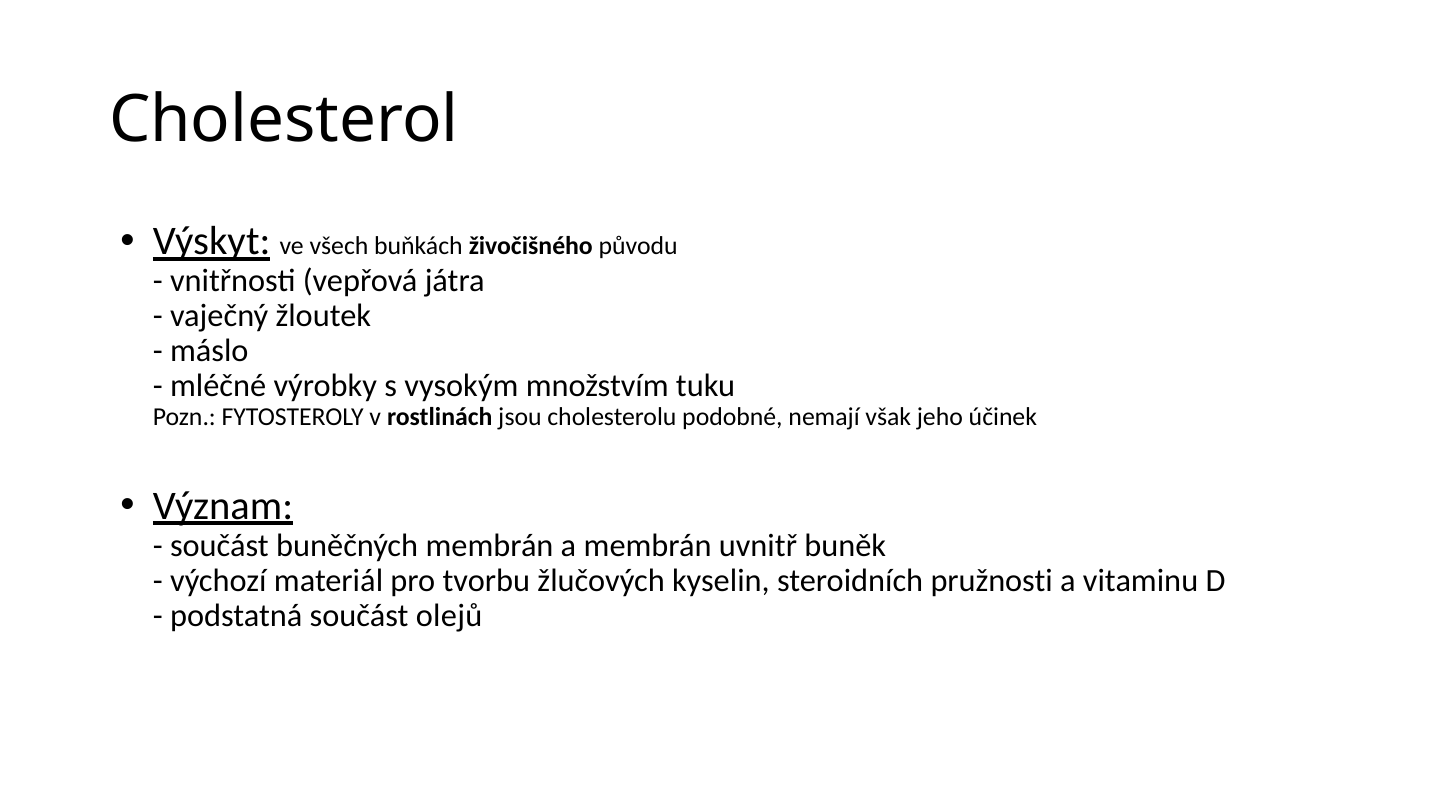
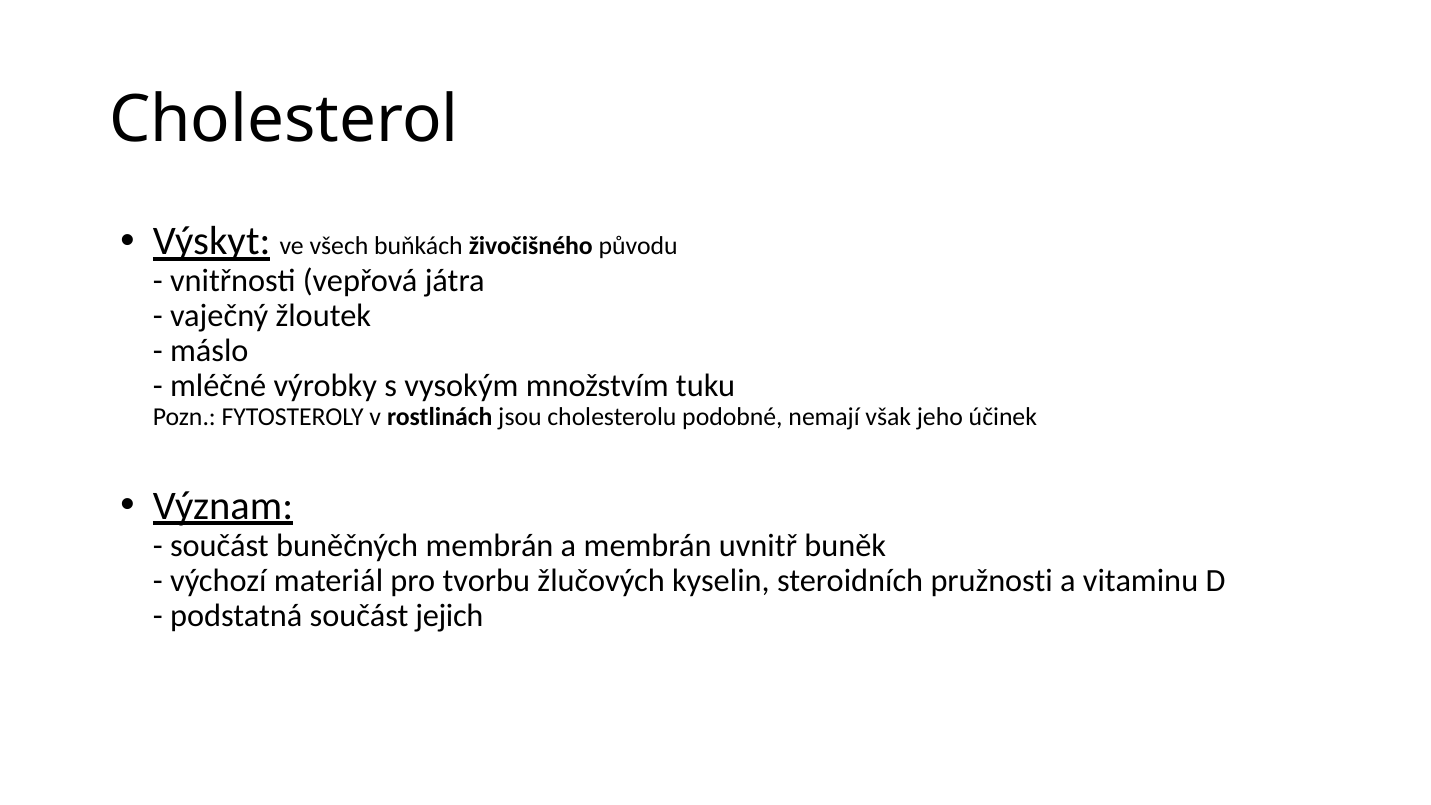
olejů: olejů -> jejich (449, 615)
